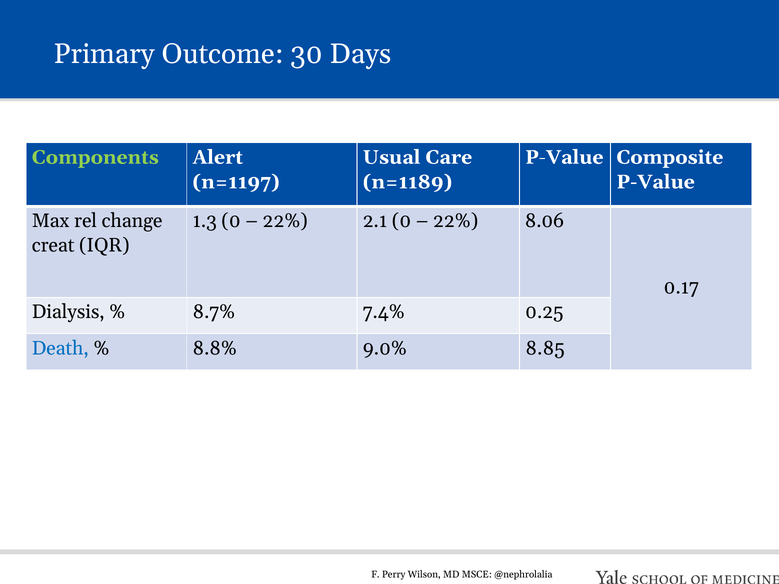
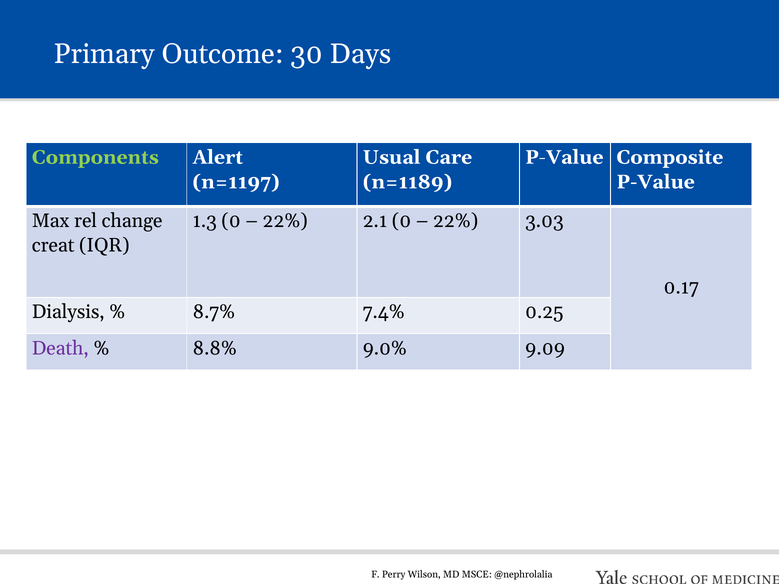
8.06: 8.06 -> 3.03 (544, 221)
Death colour: blue -> purple (60, 348)
8.85: 8.85 -> 9.09 (545, 348)
